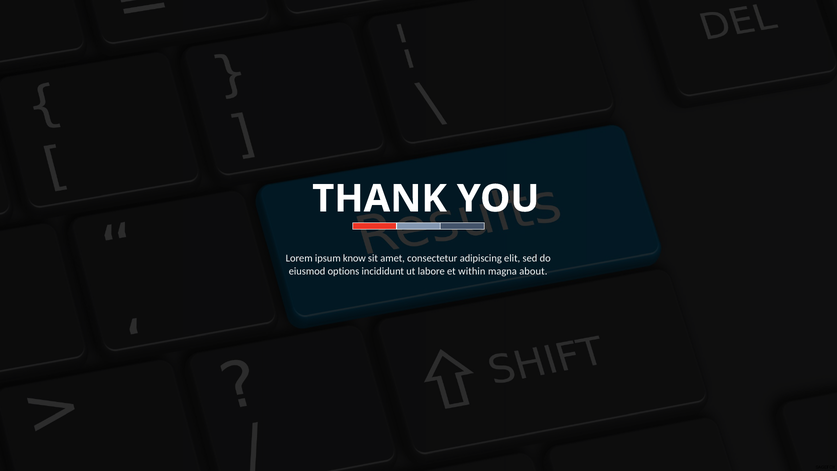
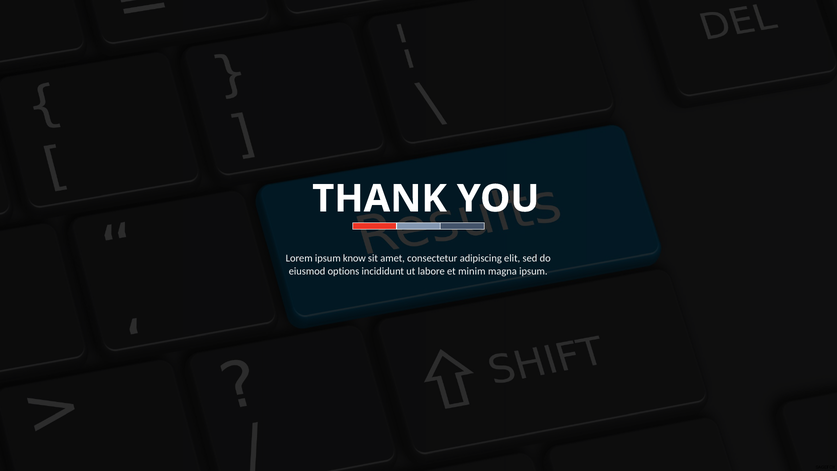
within: within -> minim (472, 271)
magna about: about -> ipsum (533, 271)
